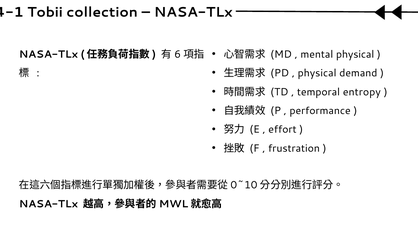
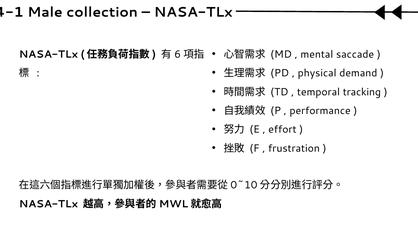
Tobii: Tobii -> Male (45, 12)
mental physical: physical -> saccade (355, 54)
entropy: entropy -> tracking (362, 92)
